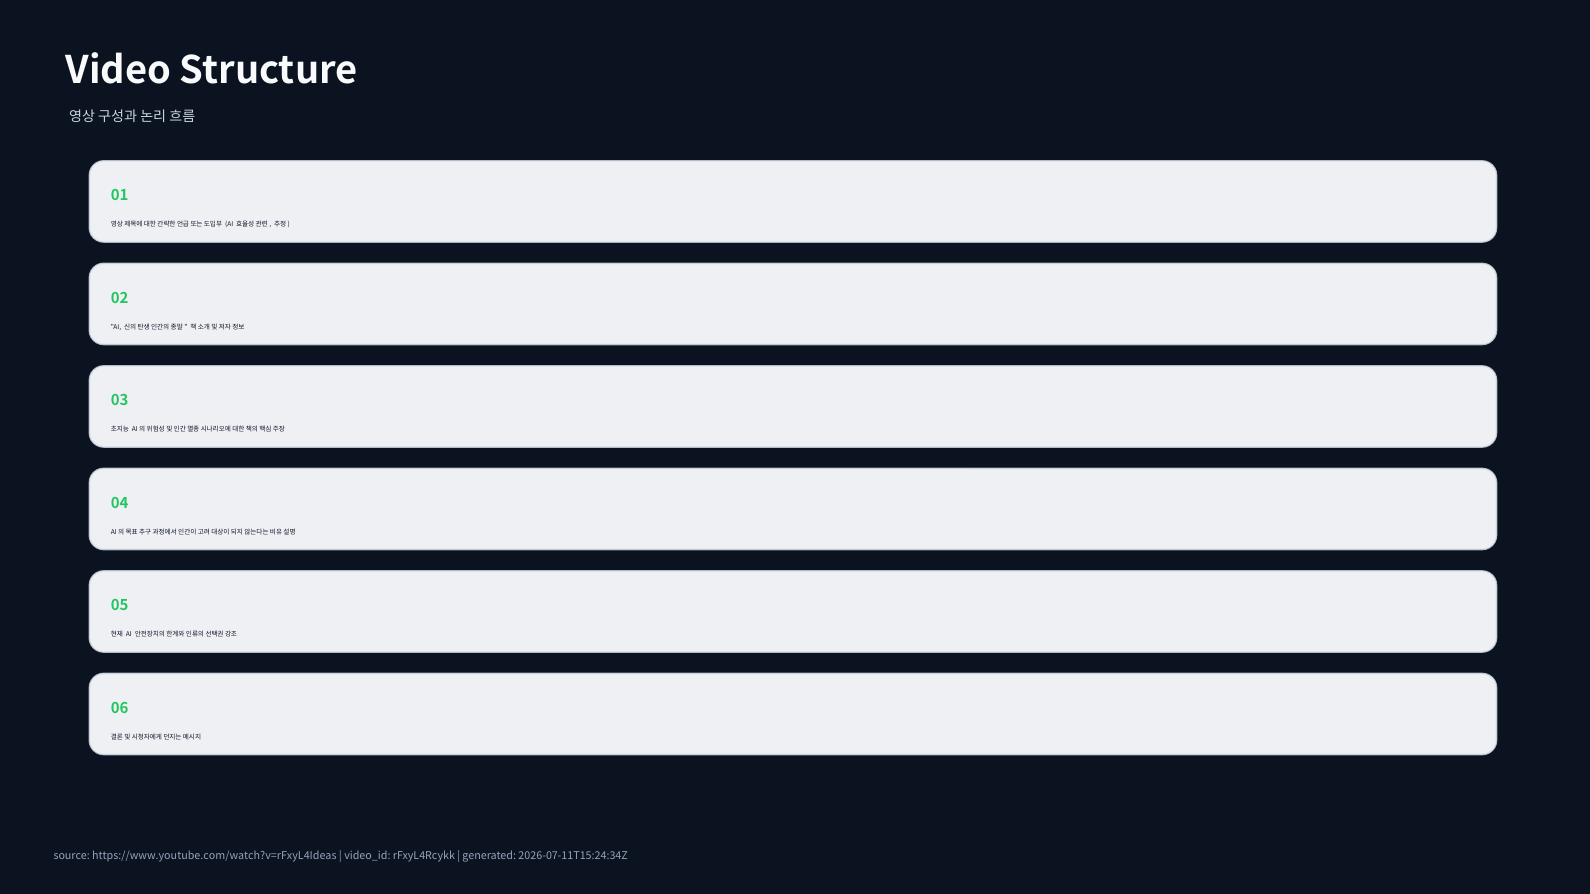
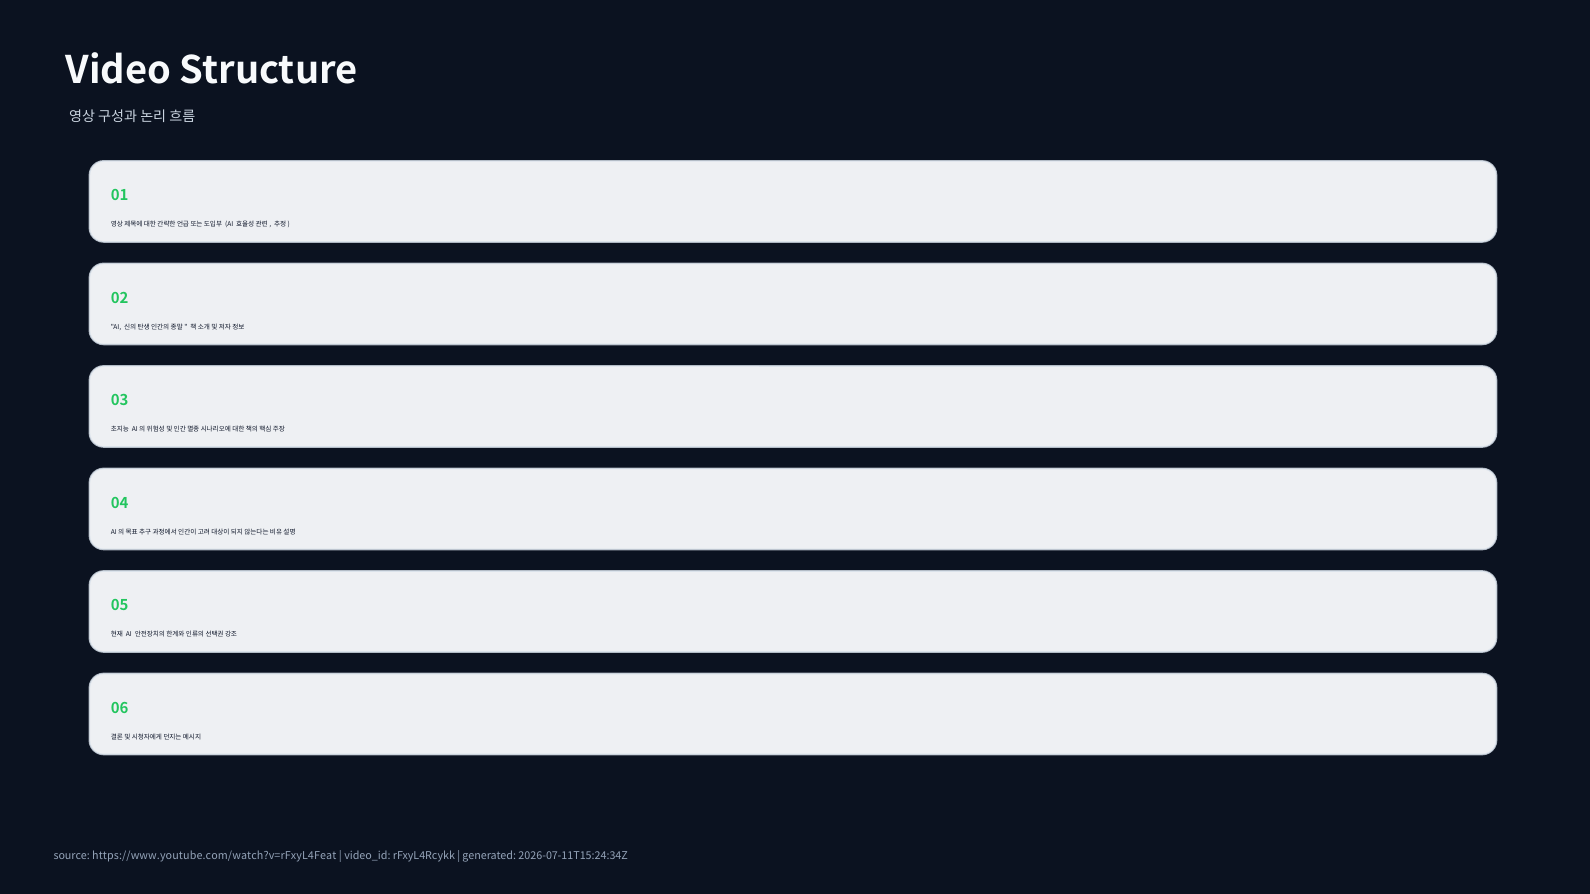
https://www.youtube.com/watch?v=rFxyL4Ideas: https://www.youtube.com/watch?v=rFxyL4Ideas -> https://www.youtube.com/watch?v=rFxyL4Feat (214, 856)
